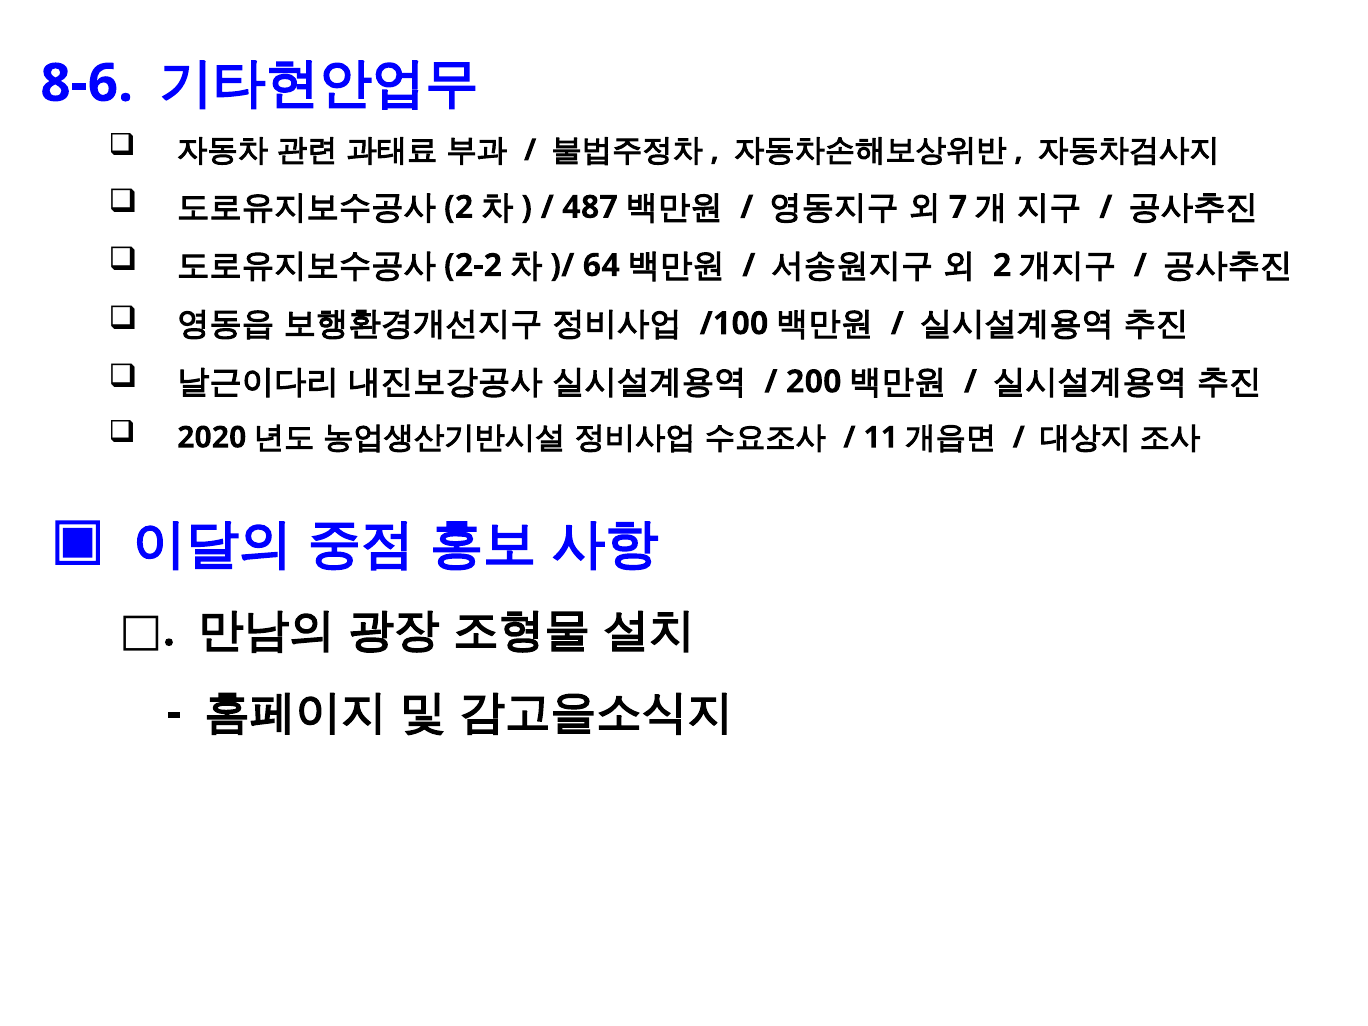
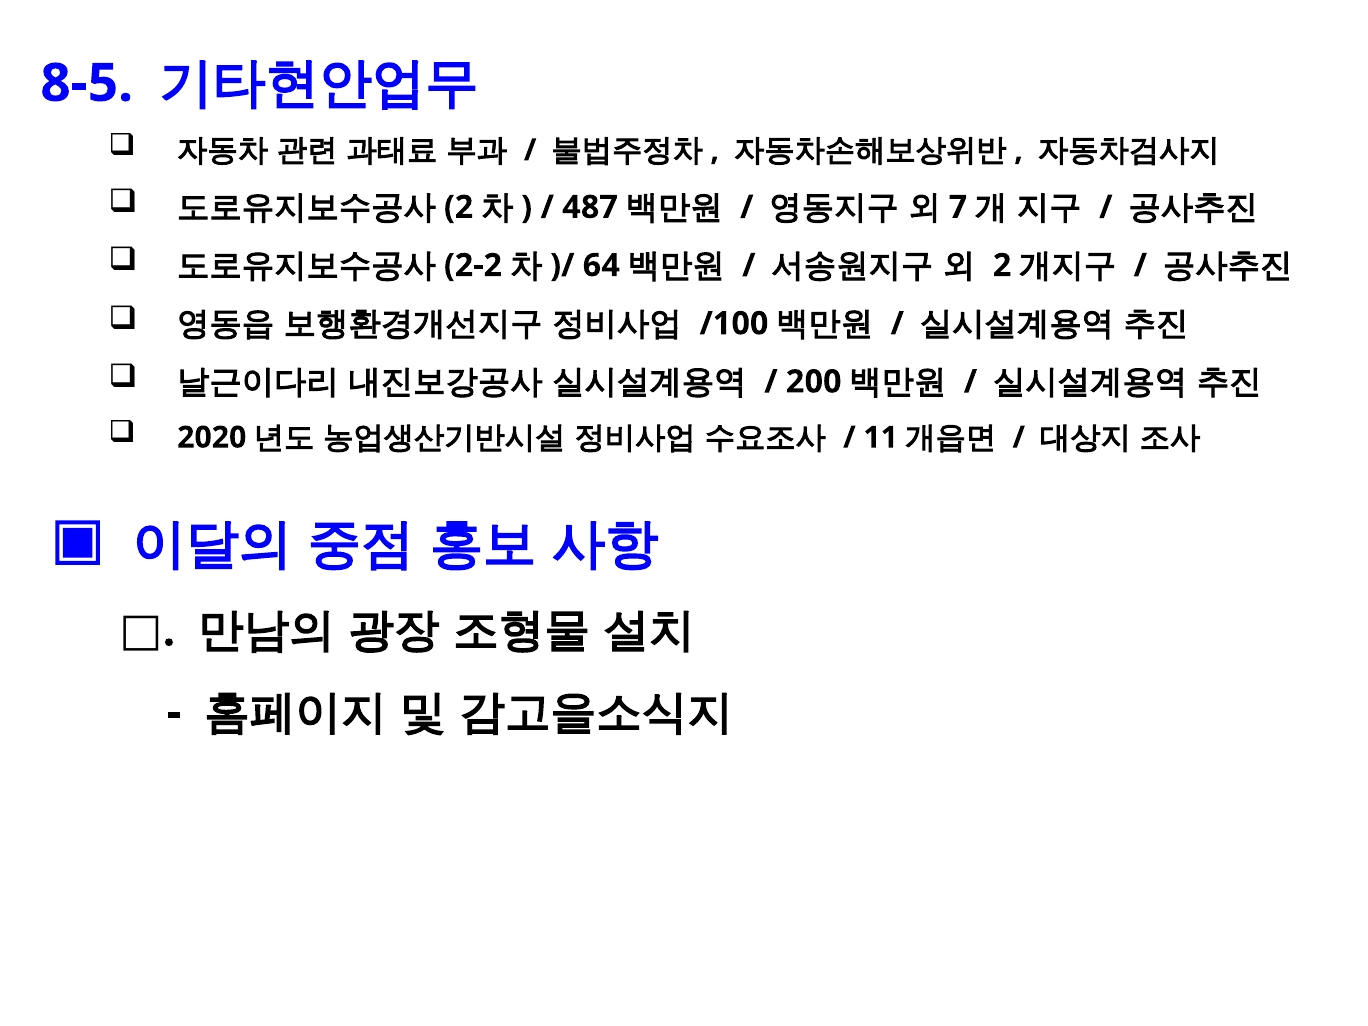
8-6: 8-6 -> 8-5 (87, 83)
